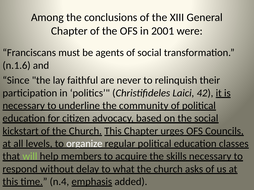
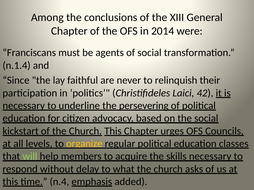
2001: 2001 -> 2014 (163, 31)
n.1.6: n.1.6 -> n.1.4 (17, 66)
community: community -> persevering (144, 106)
organize colour: white -> yellow (84, 144)
